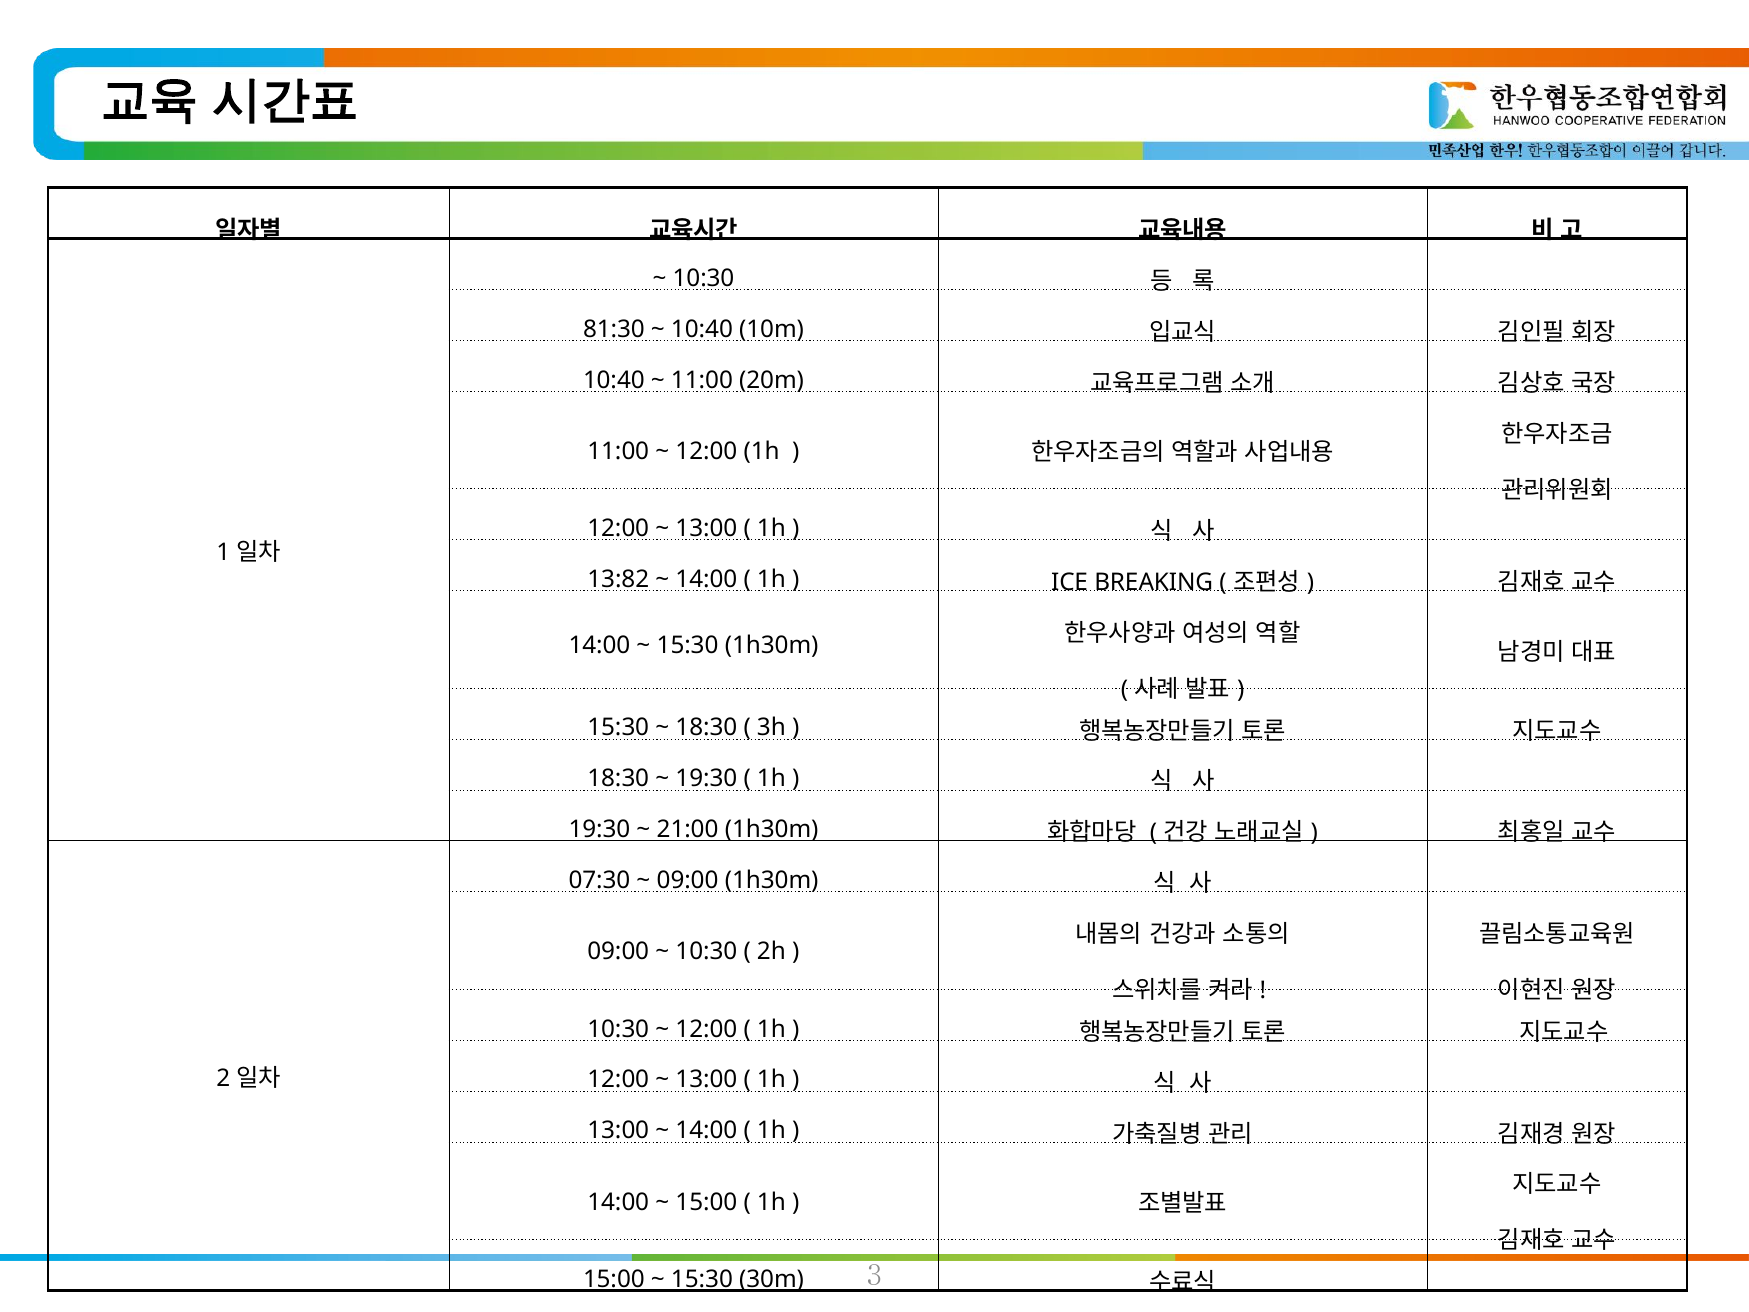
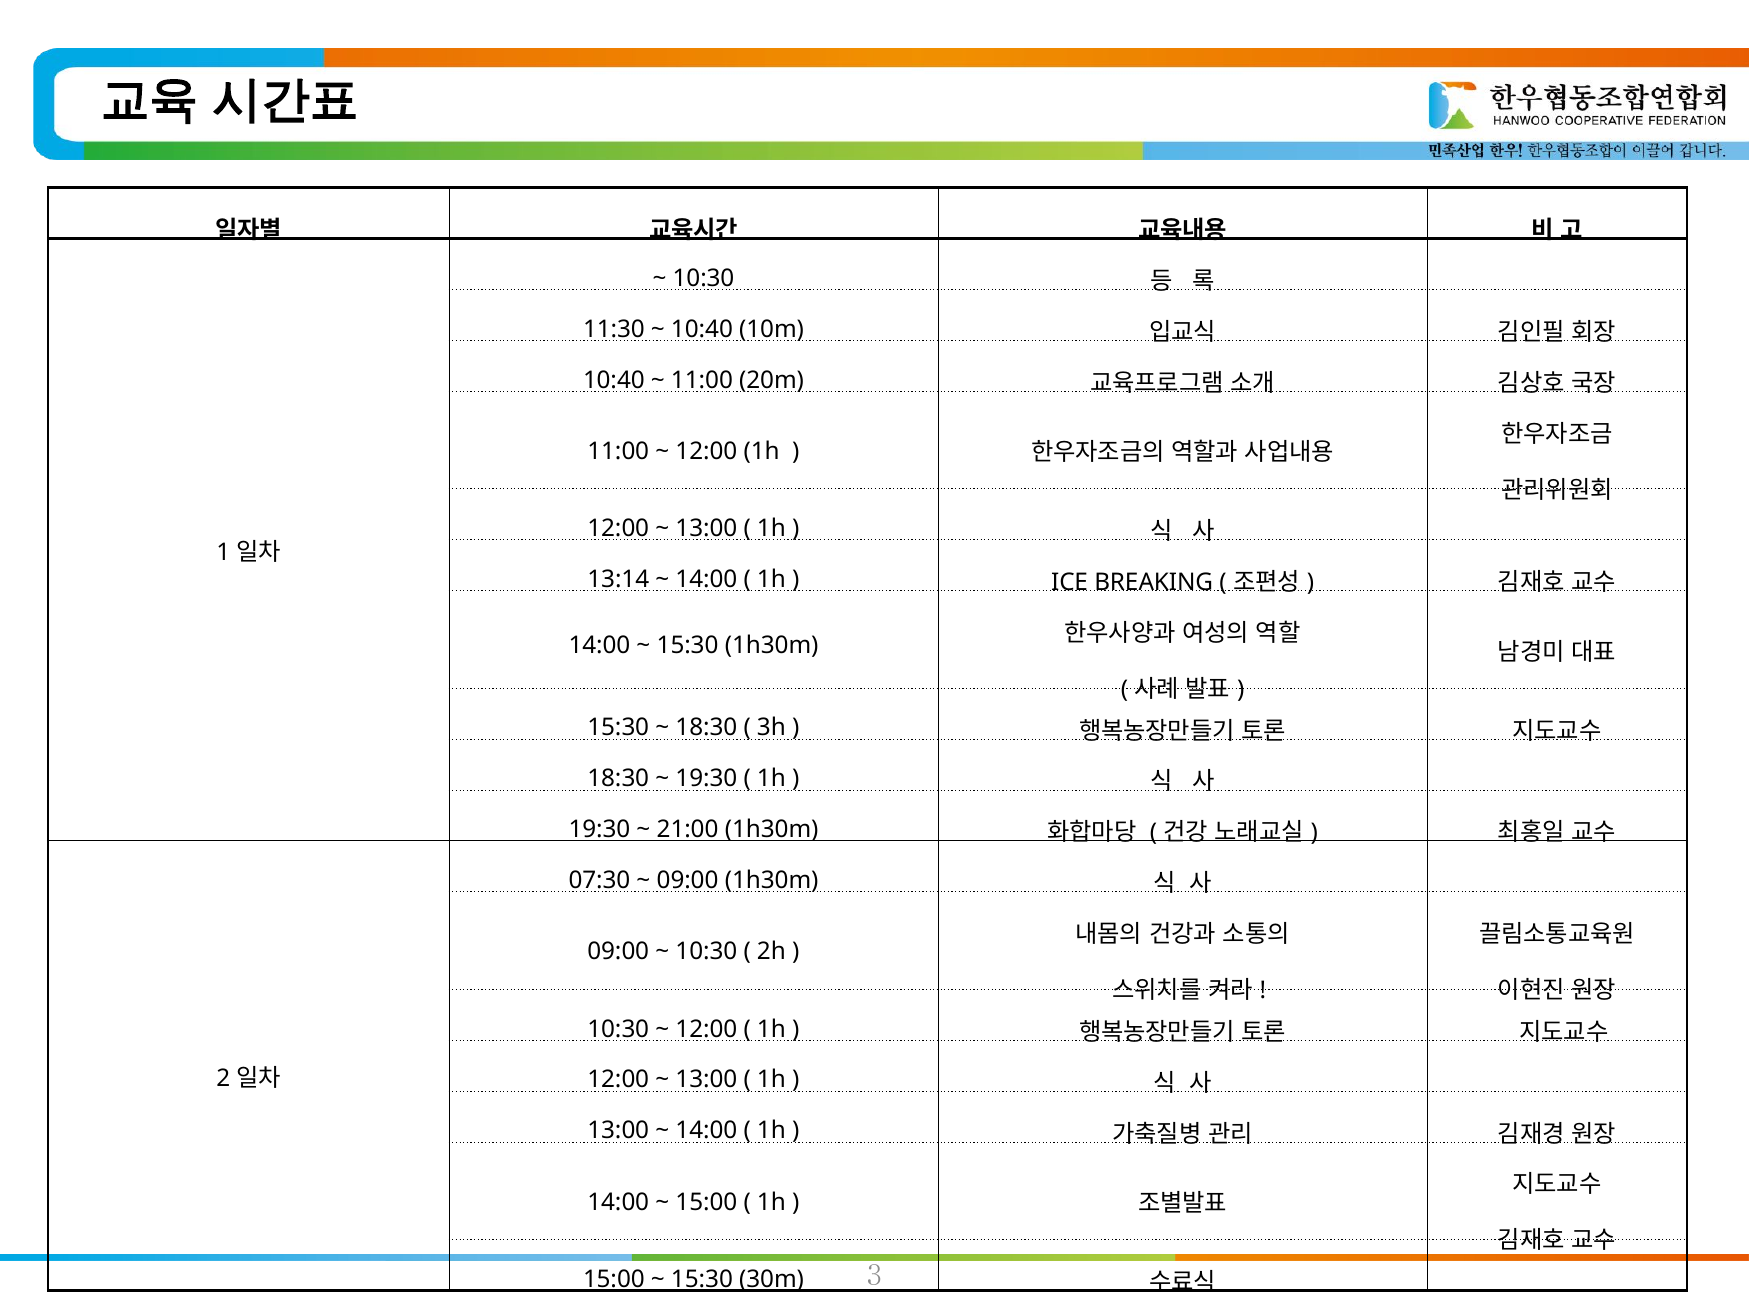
81:30: 81:30 -> 11:30 (614, 329)
13:82: 13:82 -> 13:14 (618, 579)
